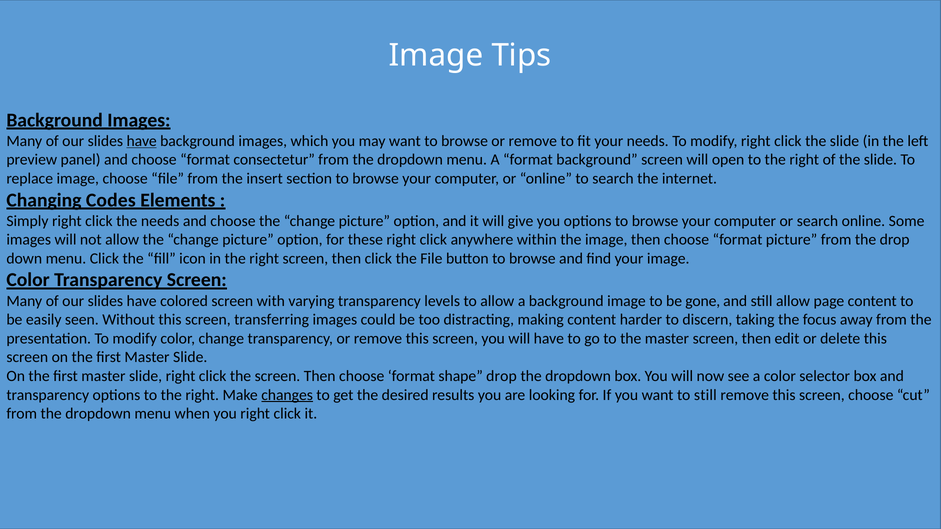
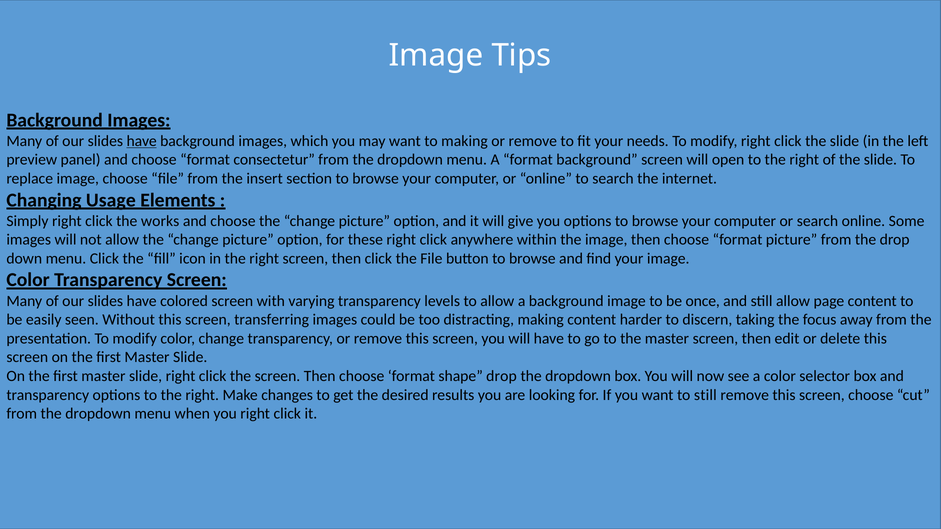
want to browse: browse -> making (464, 141)
Codes: Codes -> Usage (111, 200)
the needs: needs -> works (160, 221)
gone: gone -> once (703, 301)
changes underline: present -> none (287, 395)
